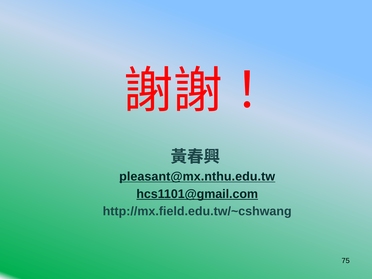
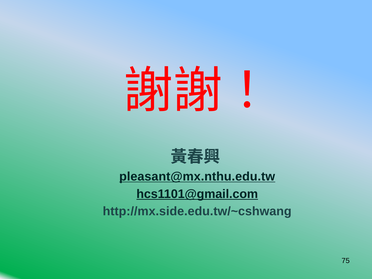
http://mx.field.edu.tw/~cshwang: http://mx.field.edu.tw/~cshwang -> http://mx.side.edu.tw/~cshwang (197, 211)
